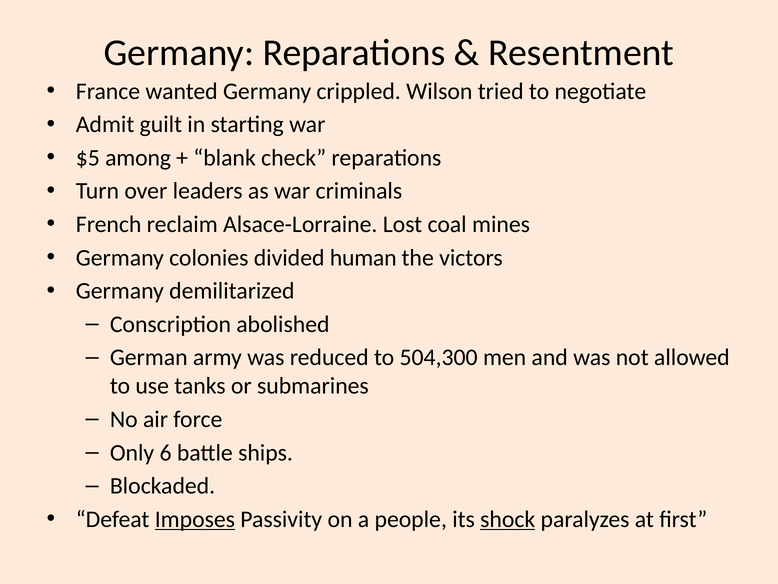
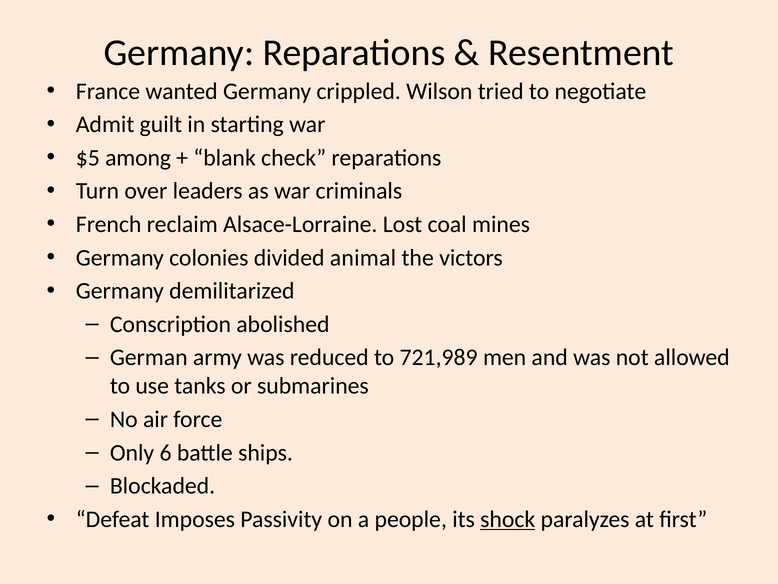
human: human -> animal (363, 257)
504,300: 504,300 -> 721,989 (439, 357)
Imposes underline: present -> none (195, 519)
